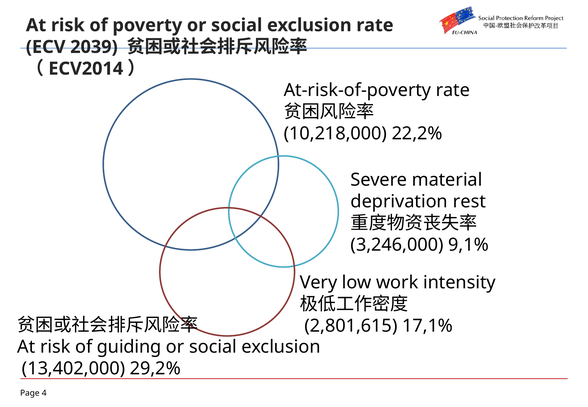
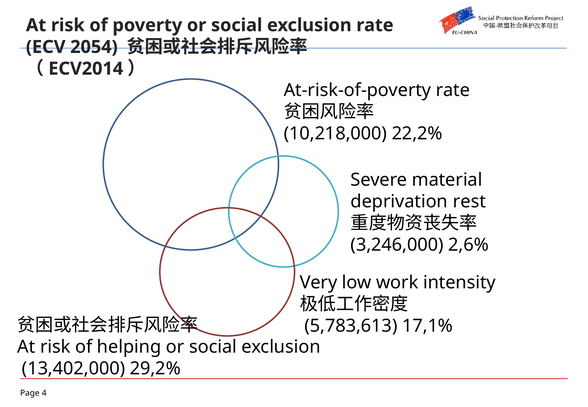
2039: 2039 -> 2054 (94, 47)
9,1%: 9,1% -> 2,6% (469, 245)
2,801,615: 2,801,615 -> 5,783,613 (351, 326)
guiding: guiding -> helping (129, 347)
